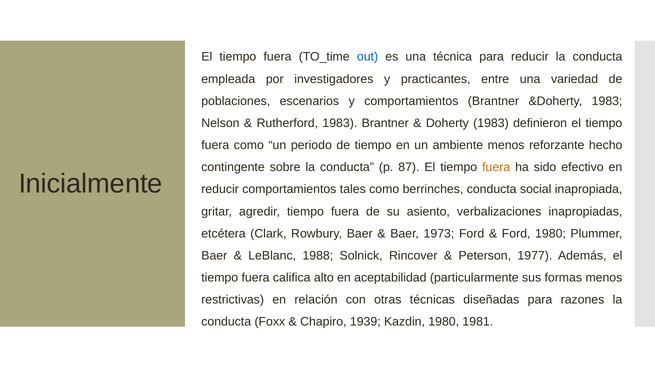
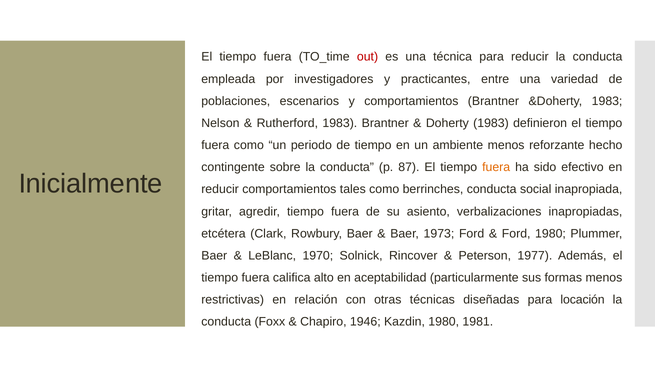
out colour: blue -> red (368, 57)
1988: 1988 -> 1970 (318, 256)
razones: razones -> locación (583, 300)
1939: 1939 -> 1946 (365, 322)
